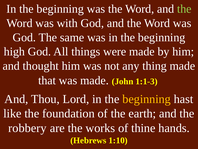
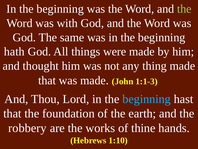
high: high -> hath (14, 51)
beginning colour: yellow -> light blue (147, 99)
like: like -> that (12, 113)
